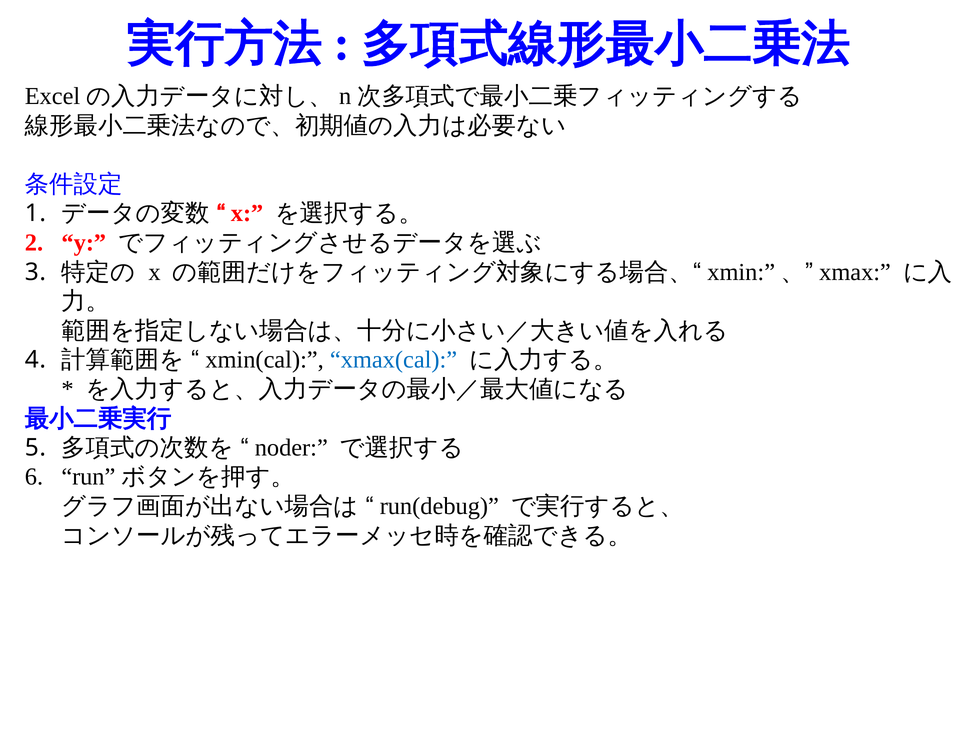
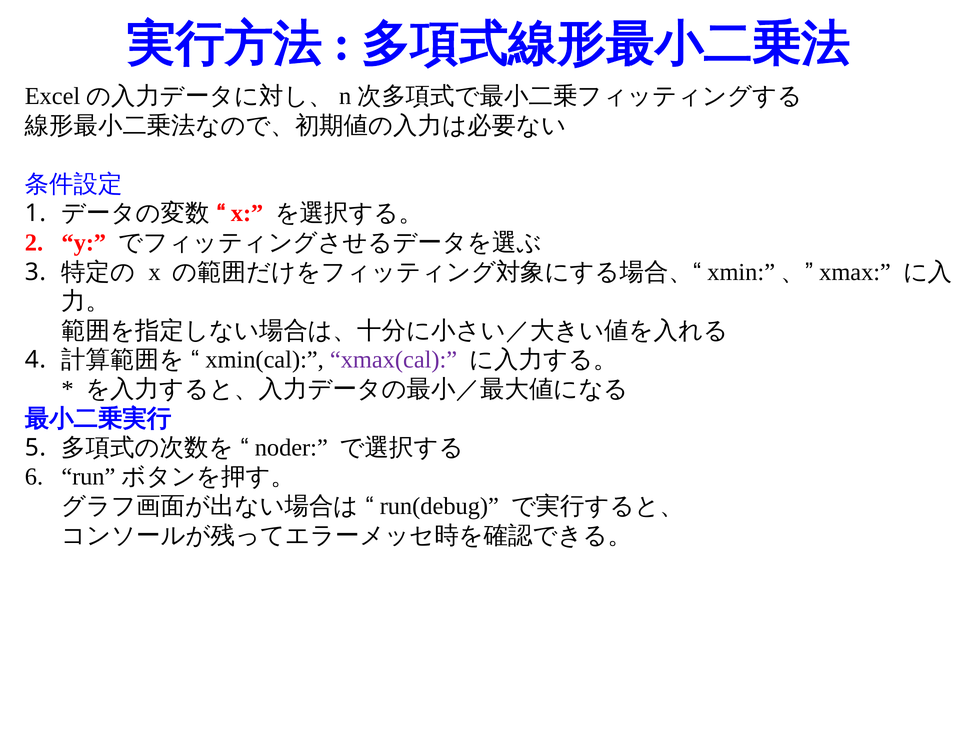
xmax(cal colour: blue -> purple (394, 360)
